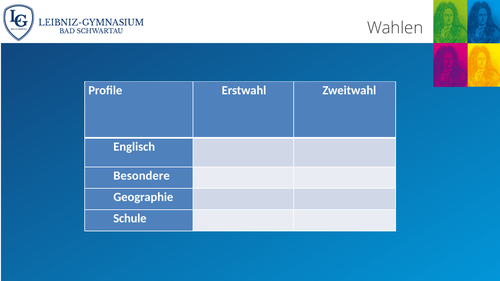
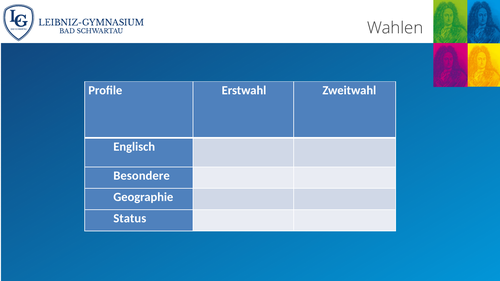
Schule: Schule -> Status (130, 219)
